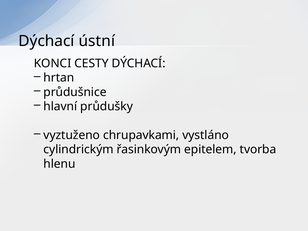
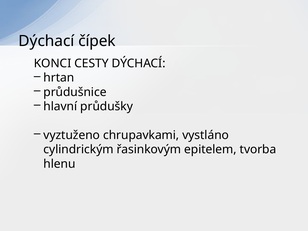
ústní: ústní -> čípek (97, 41)
